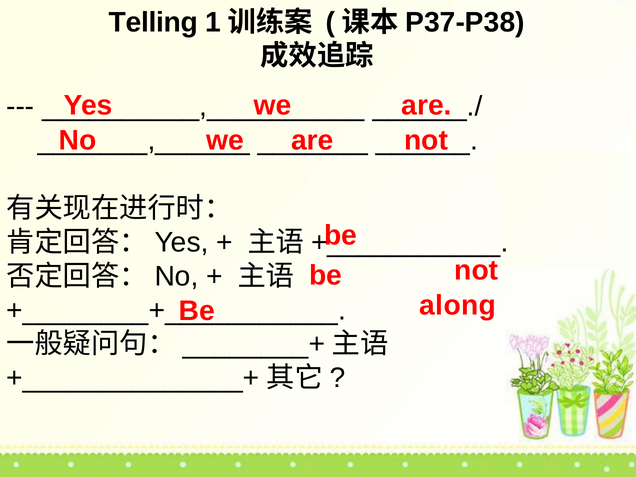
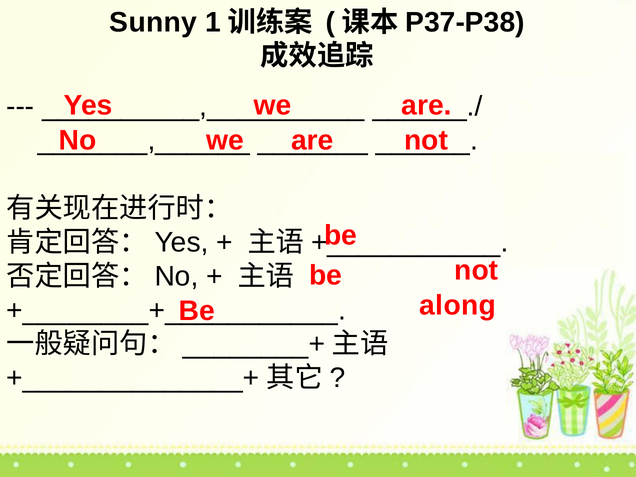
Telling: Telling -> Sunny (153, 22)
